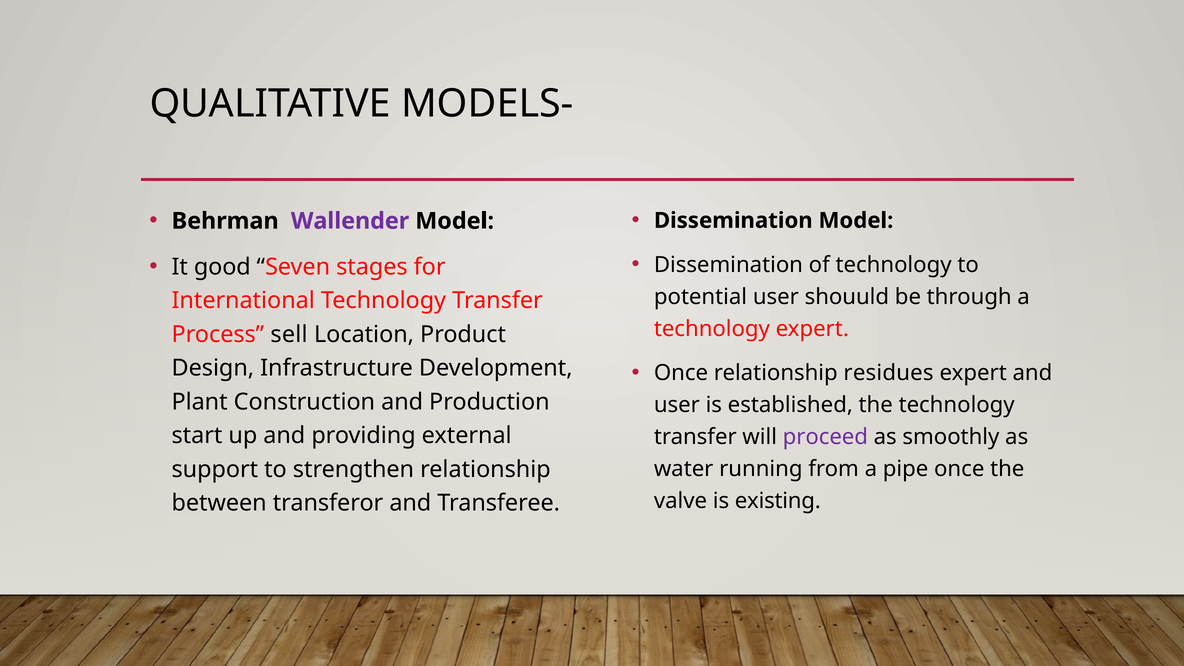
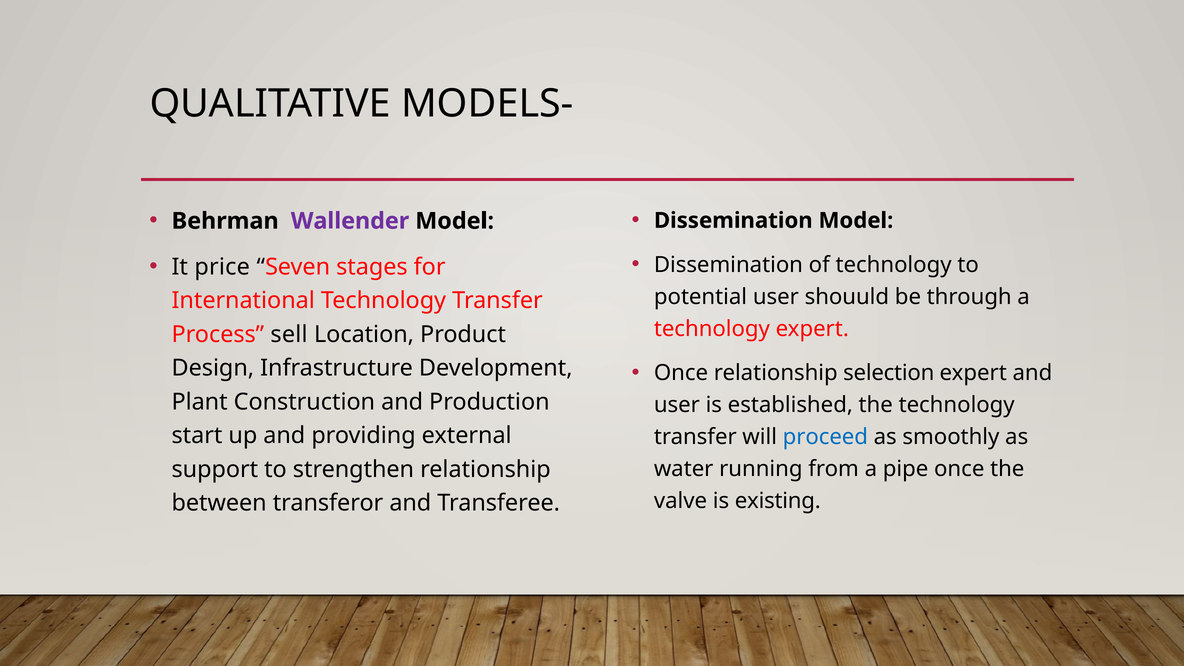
good: good -> price (222, 267)
residues: residues -> selection (889, 373)
proceed colour: purple -> blue (825, 437)
